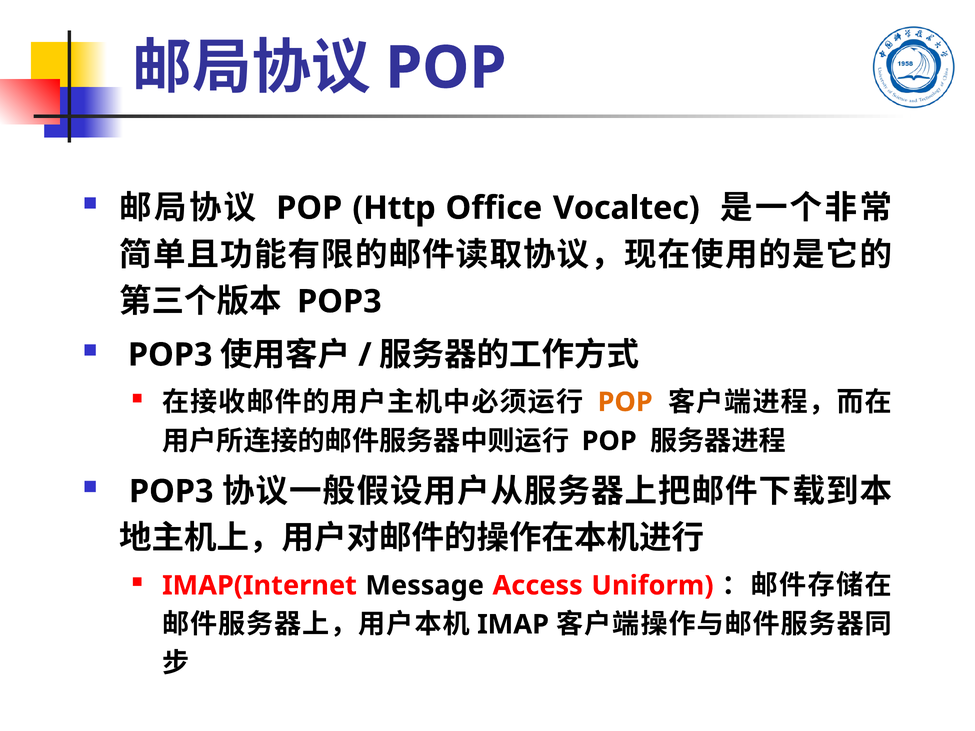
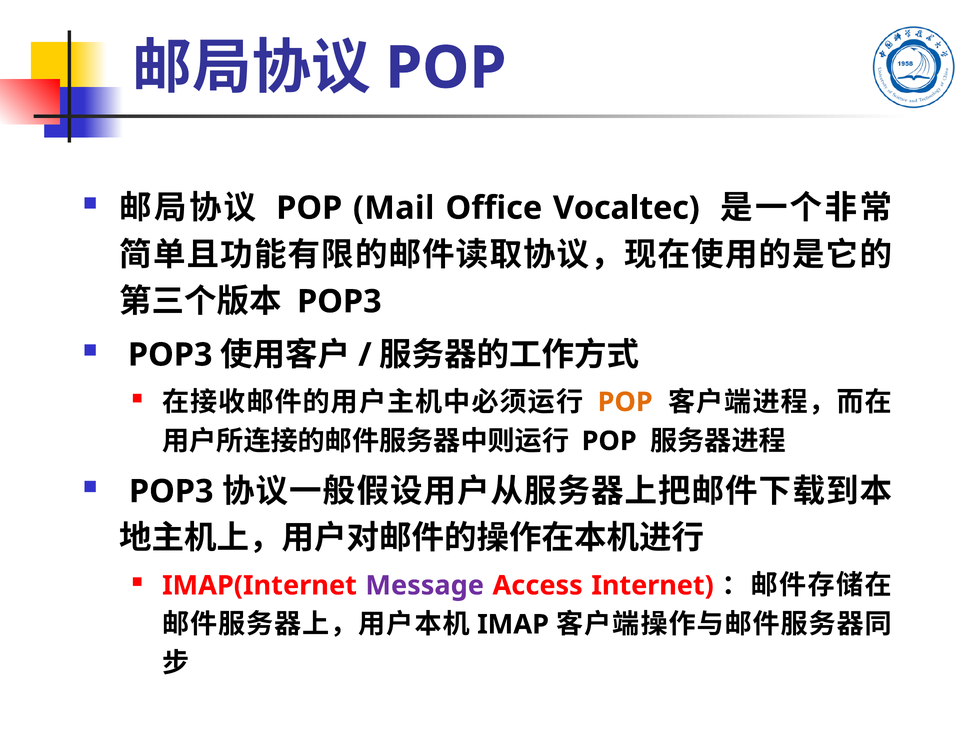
Http: Http -> Mail (394, 208)
Message colour: black -> purple (425, 586)
Uniform: Uniform -> Internet (653, 586)
